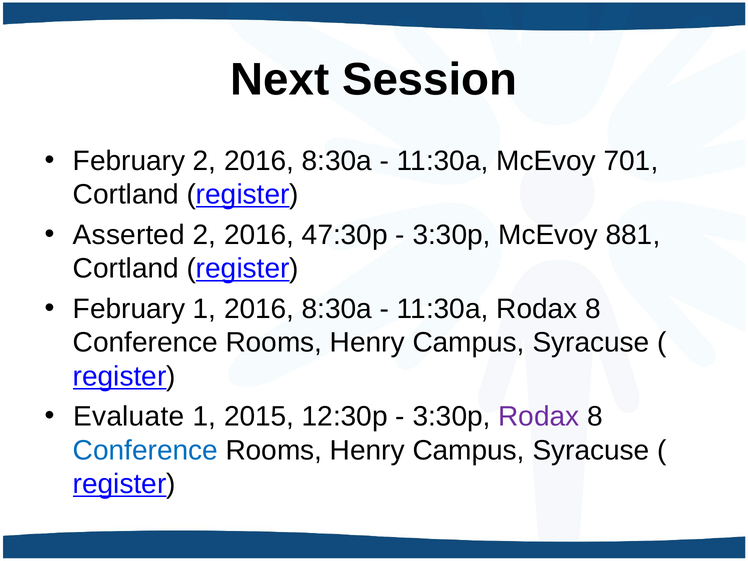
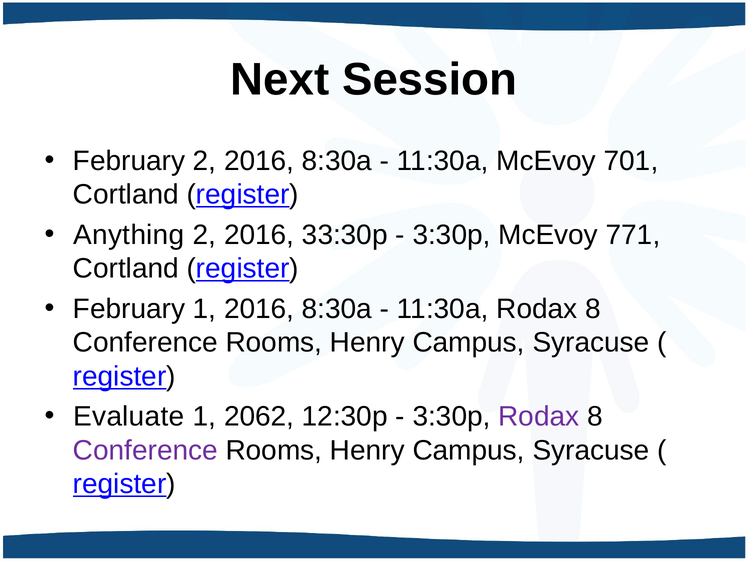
Asserted: Asserted -> Anything (129, 235)
47:30p: 47:30p -> 33:30p (345, 235)
881: 881 -> 771 (633, 235)
2015: 2015 -> 2062 (259, 417)
Conference colour: blue -> purple (145, 450)
